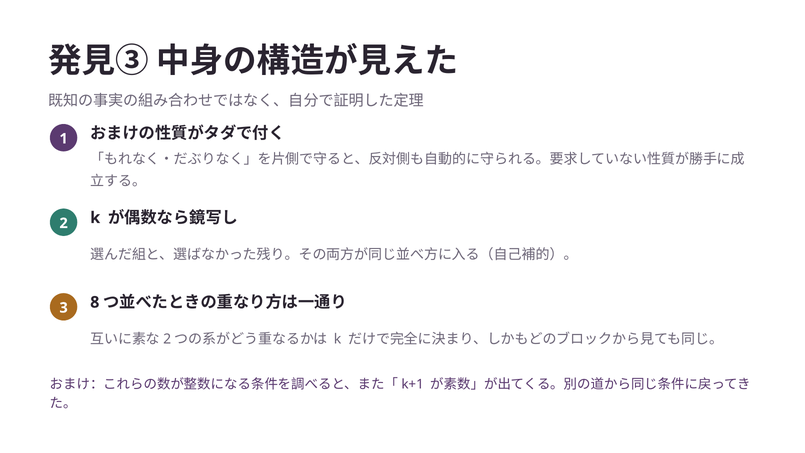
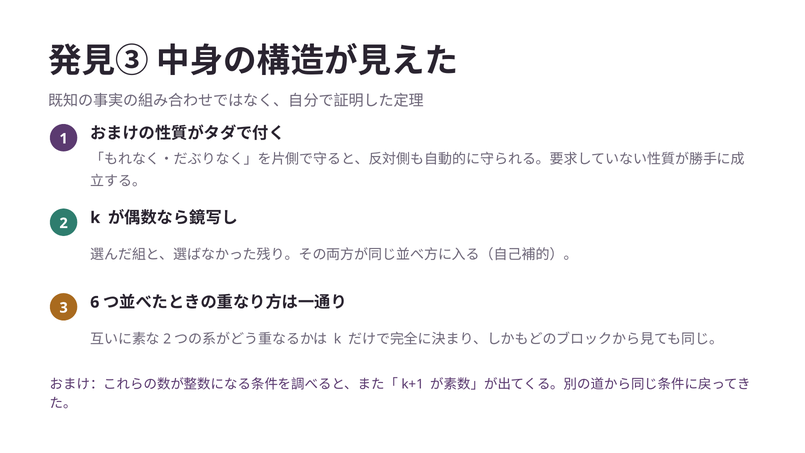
8: 8 -> 6 (95, 302)
